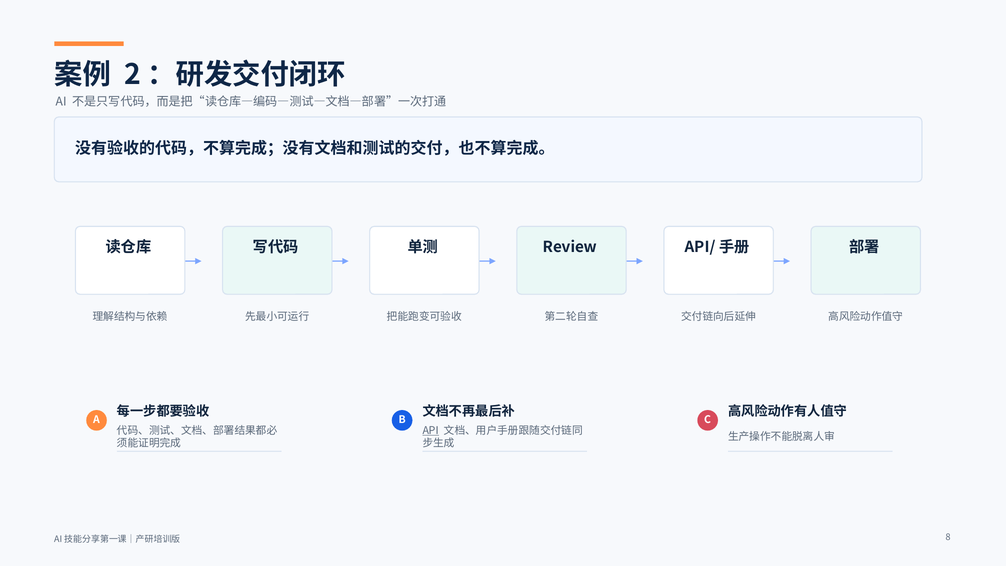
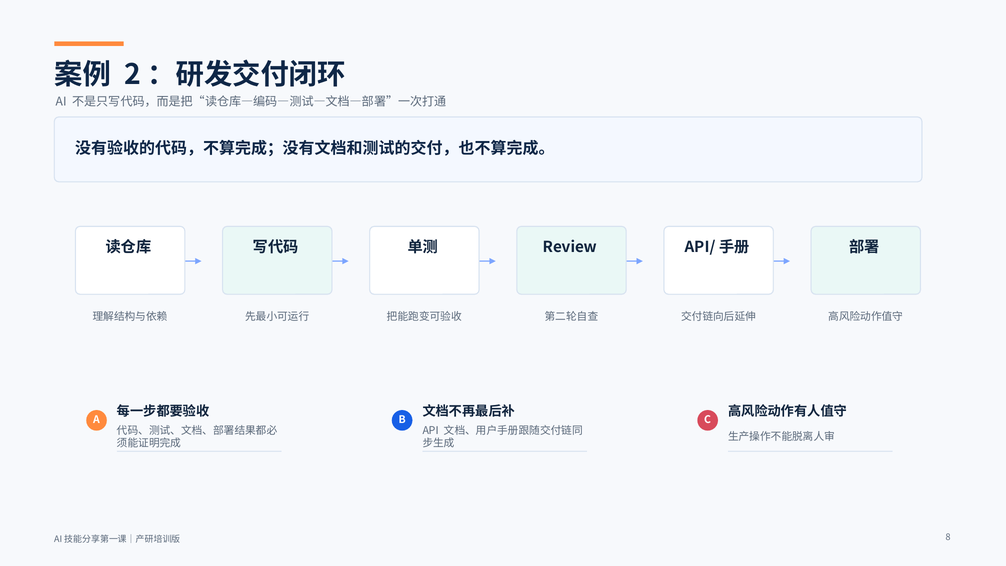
API underline: present -> none (431, 430)
